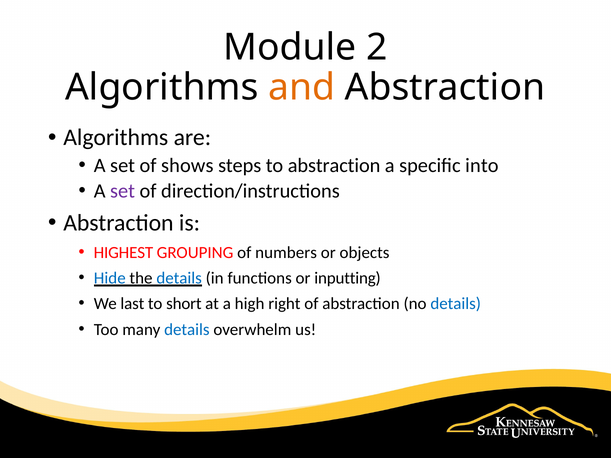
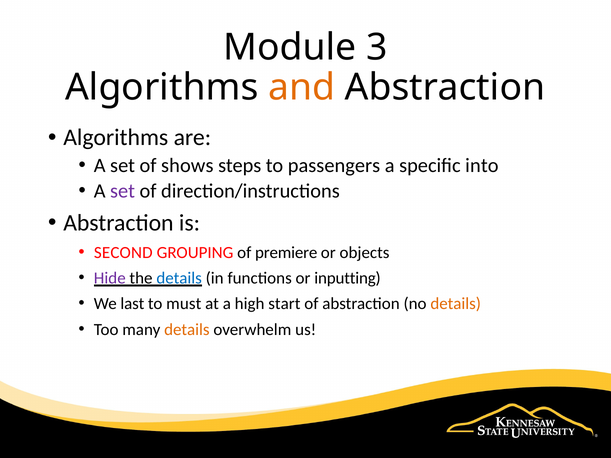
2: 2 -> 3 (377, 47)
to abstraction: abstraction -> passengers (334, 166)
HIGHEST: HIGHEST -> SECOND (123, 253)
numbers: numbers -> premiere (286, 253)
Hide colour: blue -> purple (110, 278)
short: short -> must (184, 304)
right: right -> start (284, 304)
details colour: blue -> orange (456, 304)
details colour: blue -> orange (187, 330)
